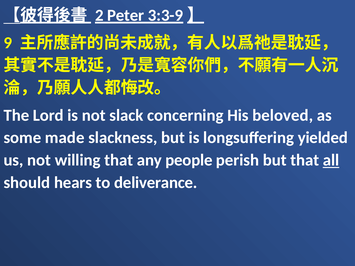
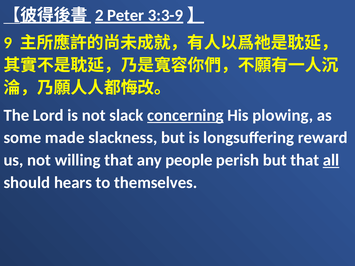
concerning underline: none -> present (185, 115)
beloved: beloved -> plowing (283, 115)
yielded: yielded -> reward (323, 138)
deliverance: deliverance -> themselves (156, 183)
